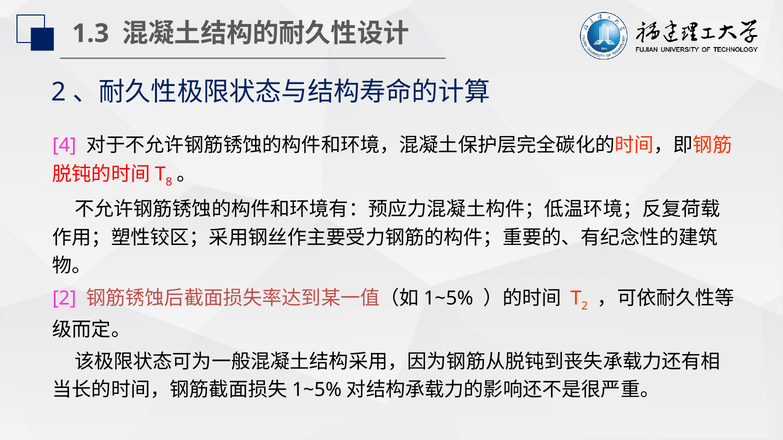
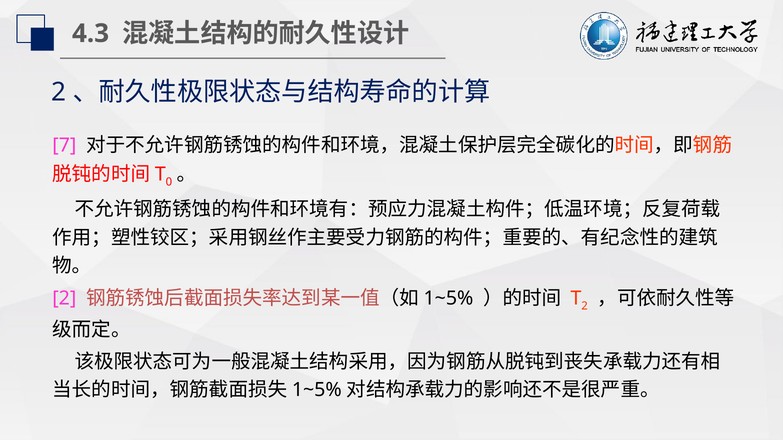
1.3: 1.3 -> 4.3 (91, 33)
4: 4 -> 7 (64, 146)
8: 8 -> 0 (169, 182)
